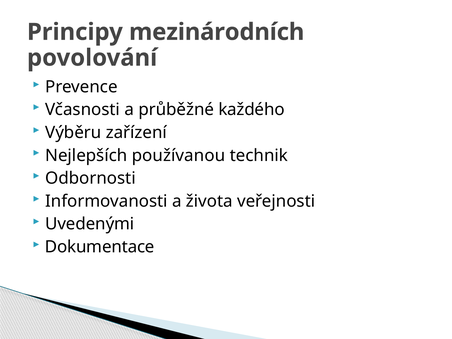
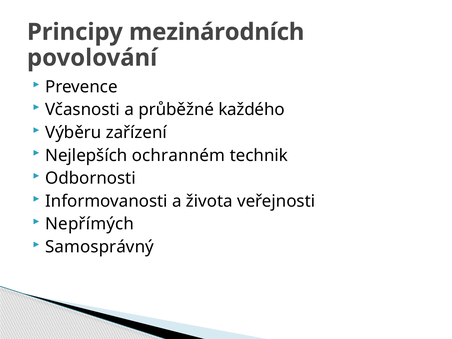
používanou: používanou -> ochranném (178, 155)
Uvedenými: Uvedenými -> Nepřímých (90, 224)
Dokumentace: Dokumentace -> Samosprávný (100, 247)
